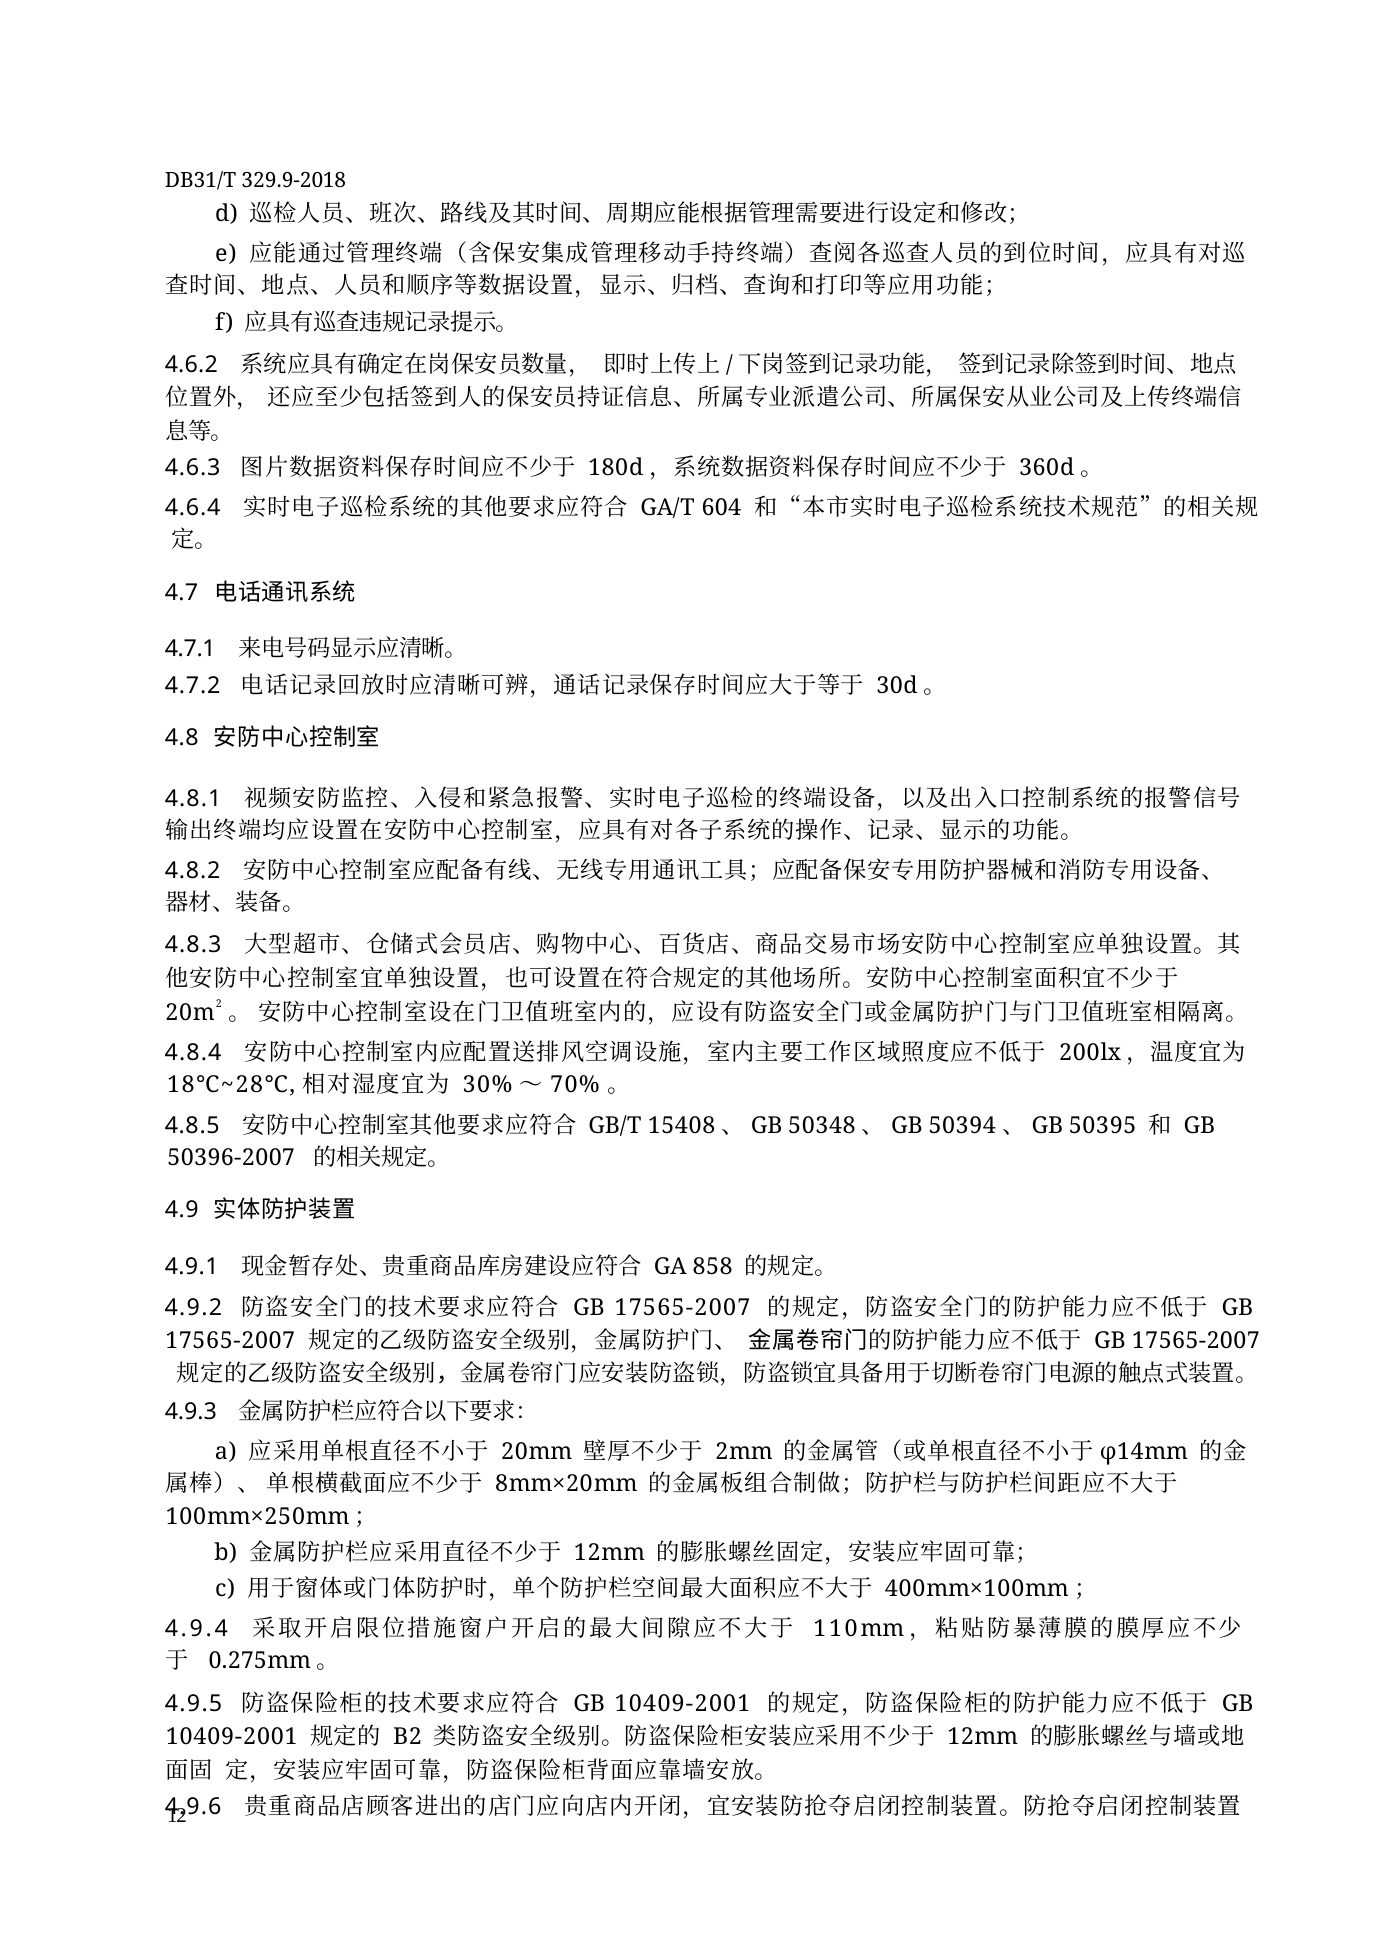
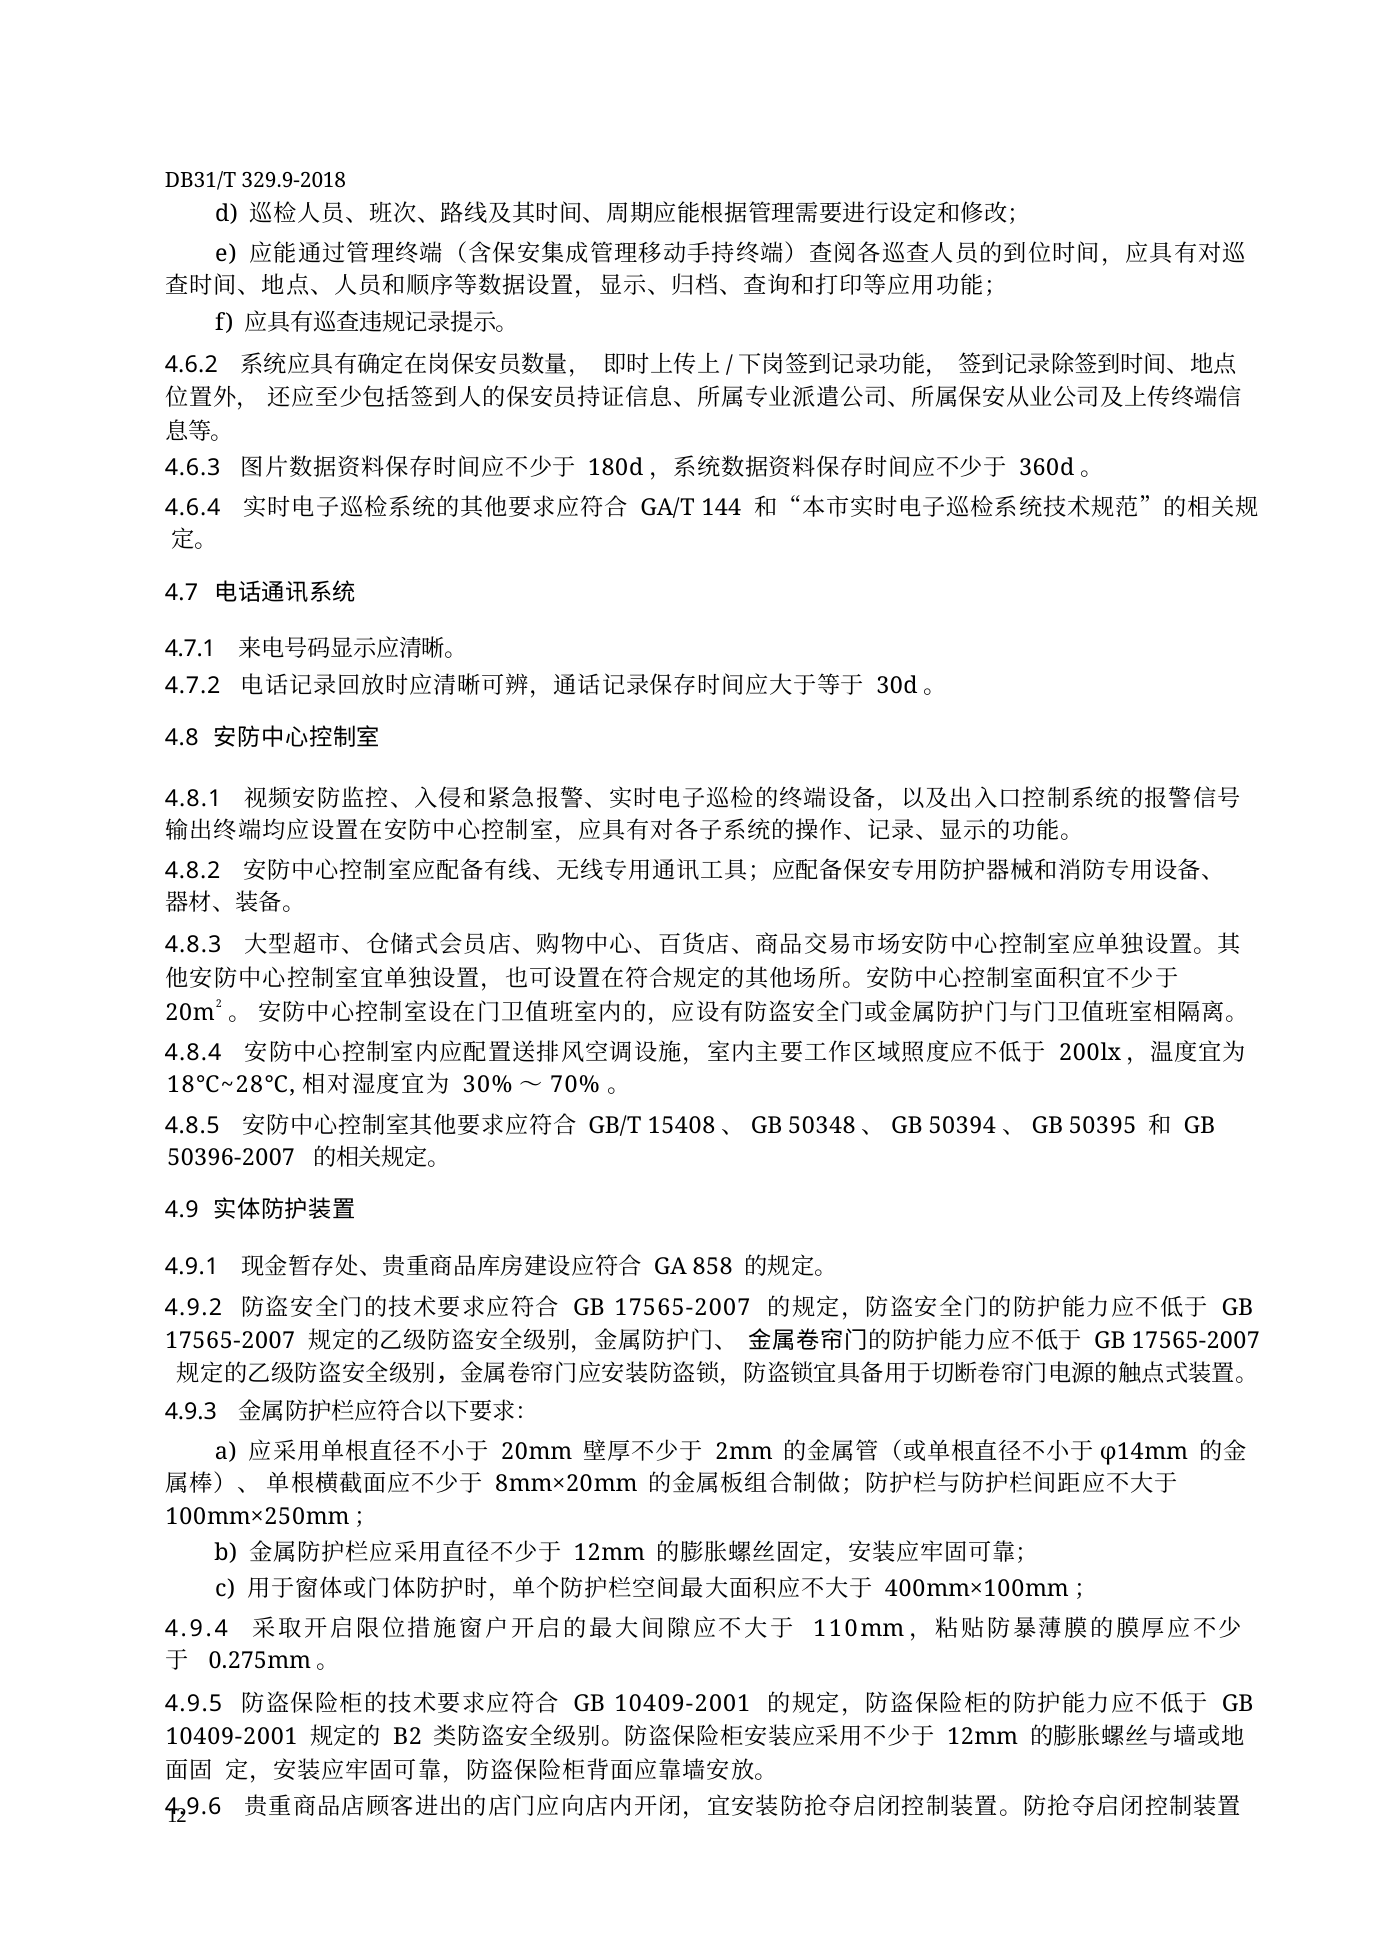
604: 604 -> 144 (721, 508)
